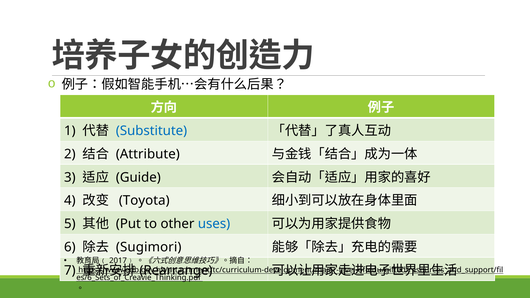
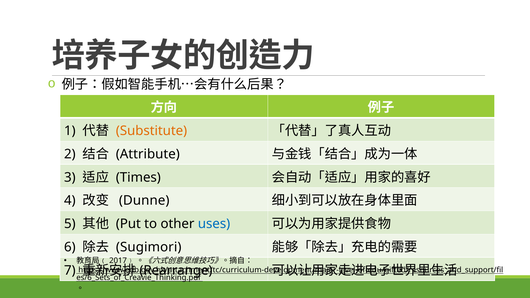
Substitute colour: blue -> orange (152, 131)
Guide: Guide -> Times (138, 177)
Toyota: Toyota -> Dunne (144, 201)
